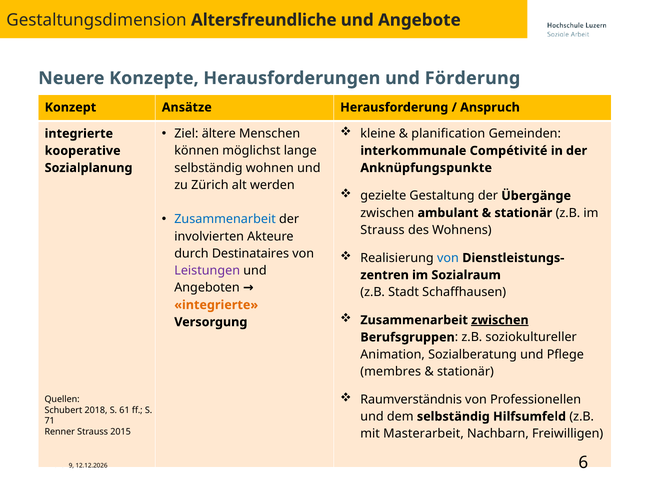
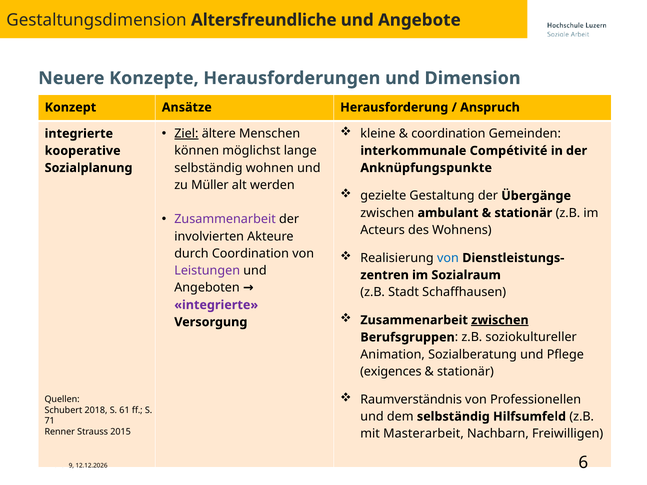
Förderung: Förderung -> Dimension (473, 78)
planification: planification -> coordination (448, 134)
Ziel underline: none -> present (186, 134)
Zürich: Zürich -> Müller (210, 185)
Zusammenarbeit colour: blue -> purple (225, 219)
Strauss: Strauss -> Acteurs (383, 230)
durch Destinataires: Destinataires -> Coordination (250, 254)
integrierte colour: orange -> purple (216, 305)
membres: membres -> exigences (391, 372)
